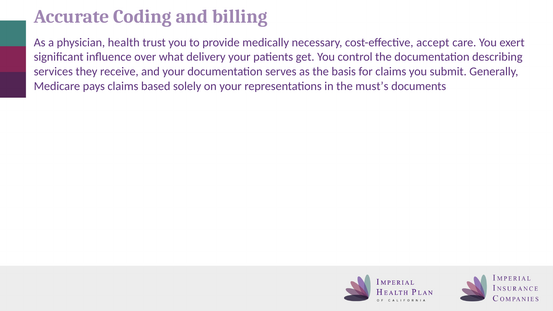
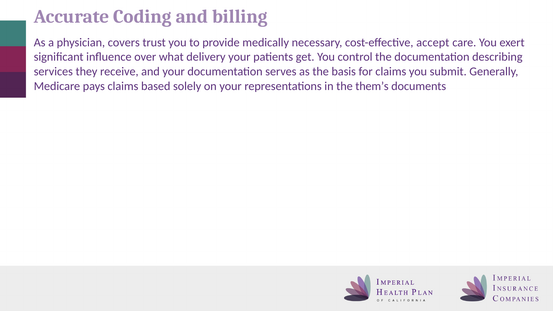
health: health -> covers (124, 42)
must’s: must’s -> them’s (372, 86)
